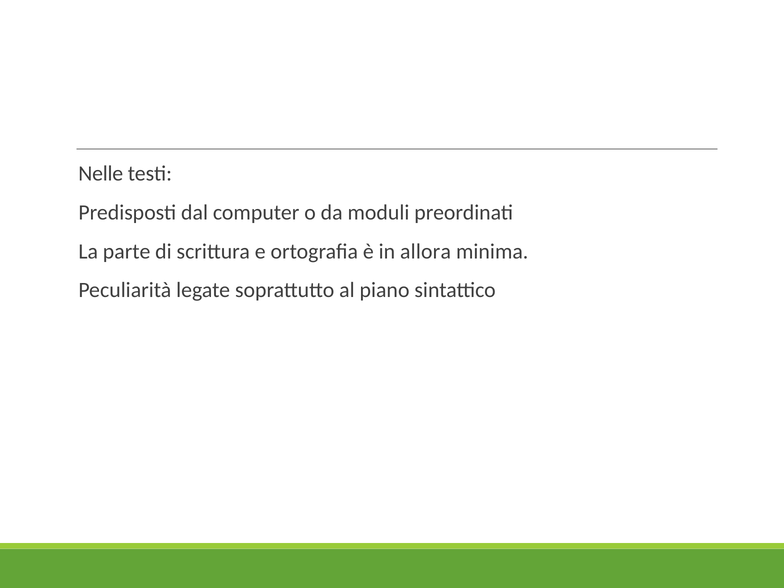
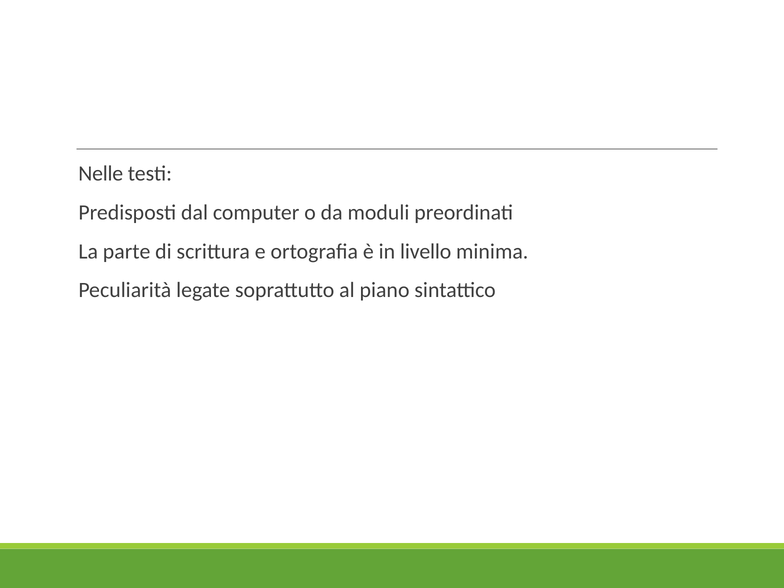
allora: allora -> livello (426, 251)
